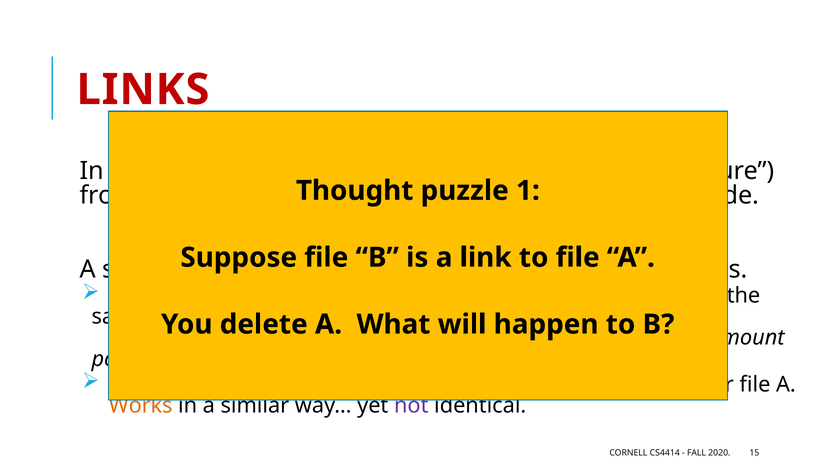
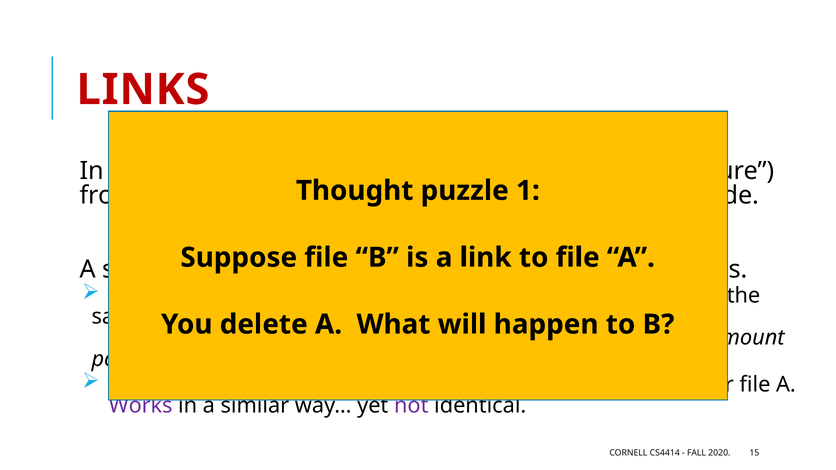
Works colour: orange -> purple (141, 406)
